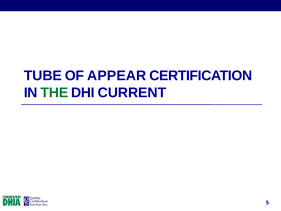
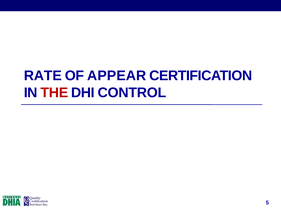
TUBE: TUBE -> RATE (43, 76)
THE colour: green -> red (54, 93)
CURRENT: CURRENT -> CONTROL (132, 93)
